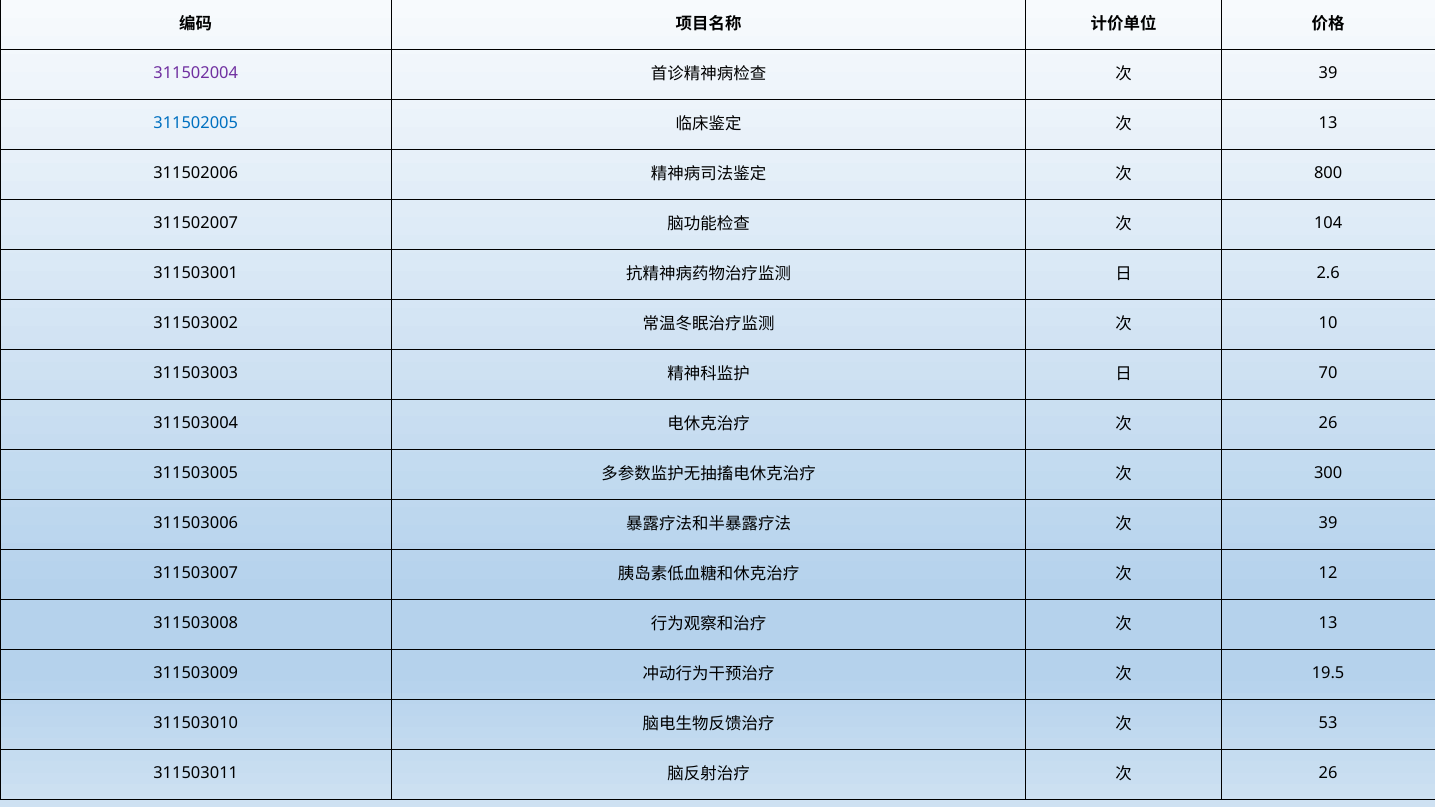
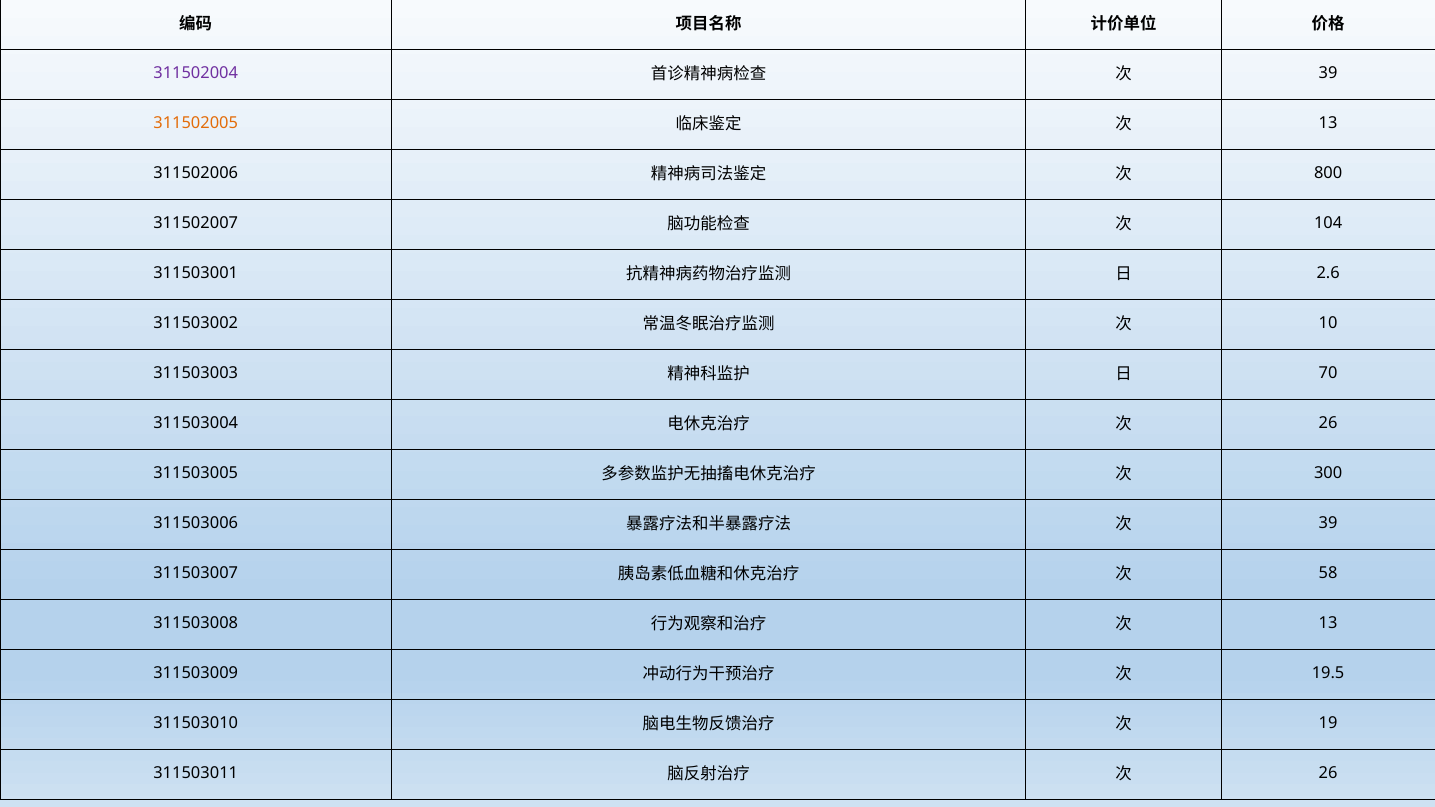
311502005 colour: blue -> orange (196, 123)
12: 12 -> 58 (1328, 573)
53: 53 -> 19 (1328, 723)
